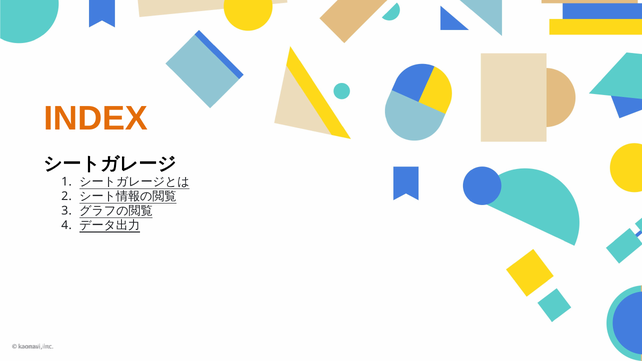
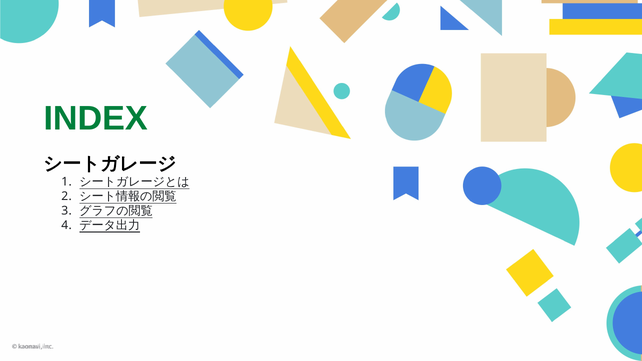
INDEX colour: orange -> green (96, 119)
